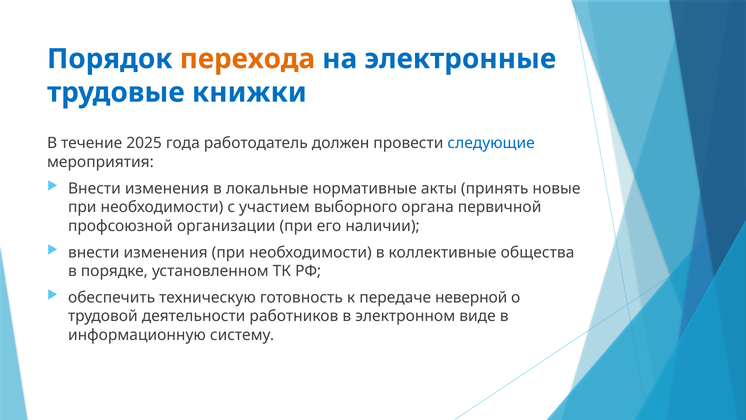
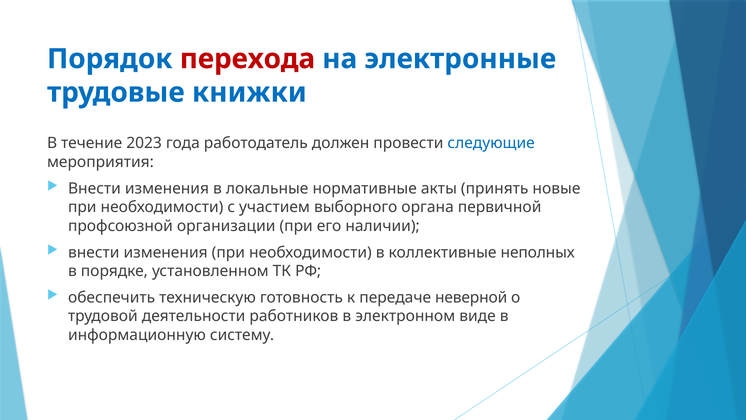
перехода colour: orange -> red (247, 59)
2025: 2025 -> 2023 (144, 143)
общества: общества -> неполных (538, 252)
